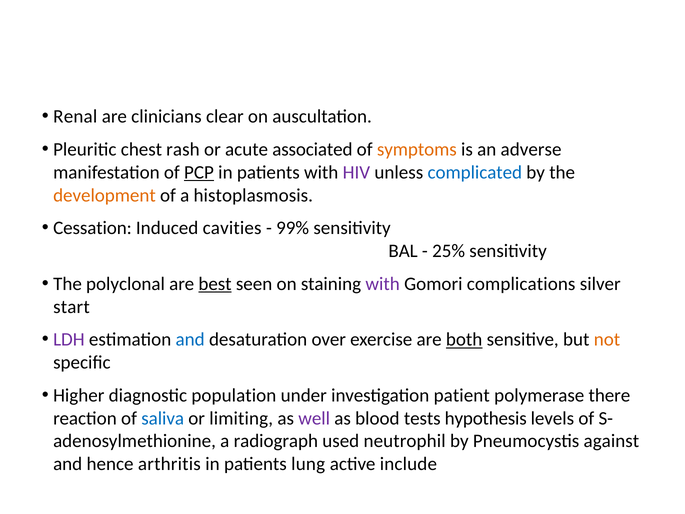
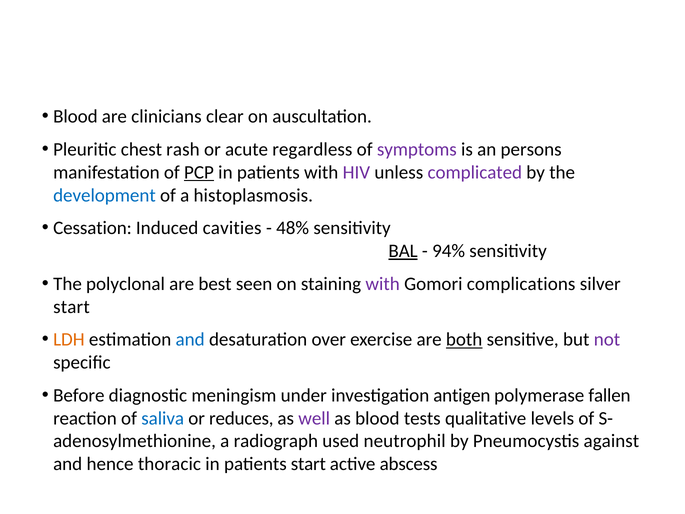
Renal: Renal -> Blood (75, 117)
associated: associated -> regardless (312, 149)
symptoms colour: orange -> purple (417, 149)
adverse: adverse -> persons (531, 149)
complicated colour: blue -> purple (475, 172)
development colour: orange -> blue (104, 195)
99%: 99% -> 48% (293, 228)
BAL underline: none -> present (403, 251)
25%: 25% -> 94% (449, 251)
best underline: present -> none (215, 284)
LDH colour: purple -> orange (69, 339)
not colour: orange -> purple (607, 339)
Higher: Higher -> Before (79, 395)
population: population -> meningism (234, 395)
patient: patient -> antigen (462, 395)
there: there -> fallen (609, 395)
limiting: limiting -> reduces (241, 418)
hypothesis: hypothesis -> qualitative (486, 418)
arthritis: arthritis -> thoracic (169, 464)
patients lung: lung -> start (308, 464)
include: include -> abscess (409, 464)
